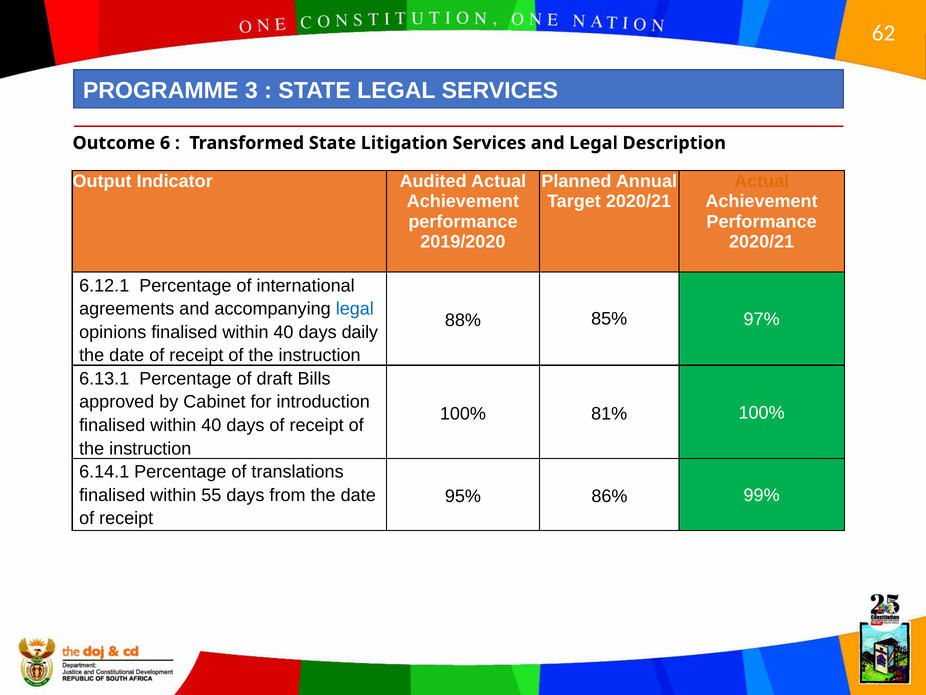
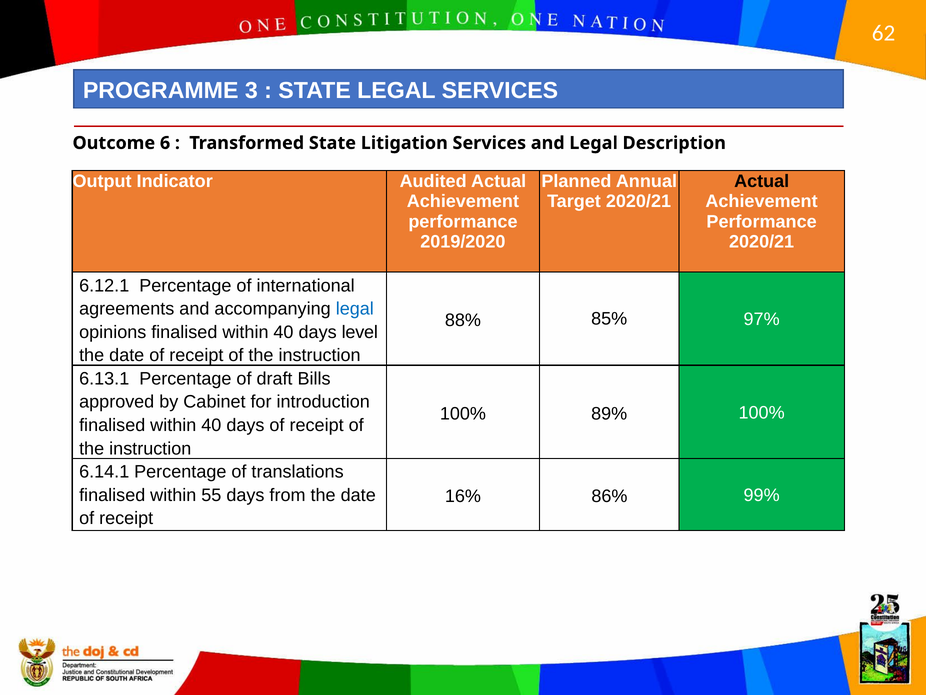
Actual colour: orange -> black (762, 181)
daily: daily -> level (360, 332)
81%: 81% -> 89% (609, 413)
95%: 95% -> 16% (463, 496)
